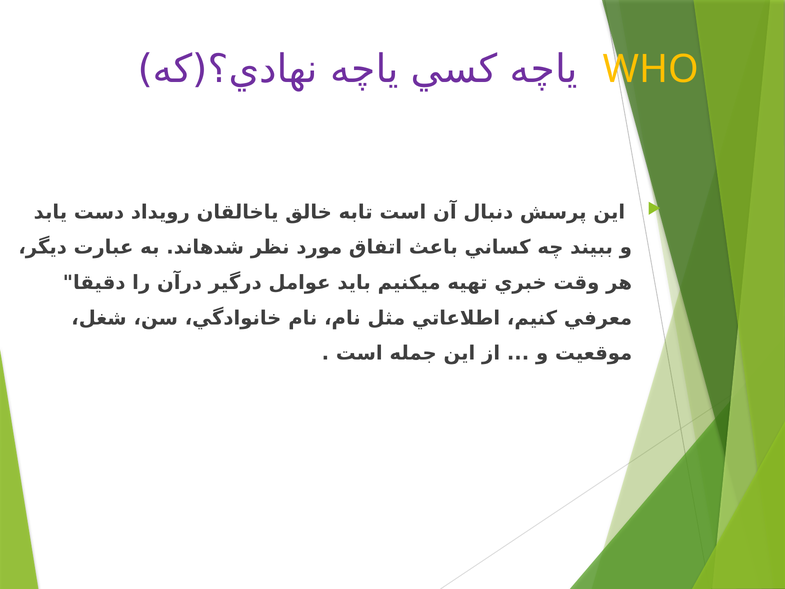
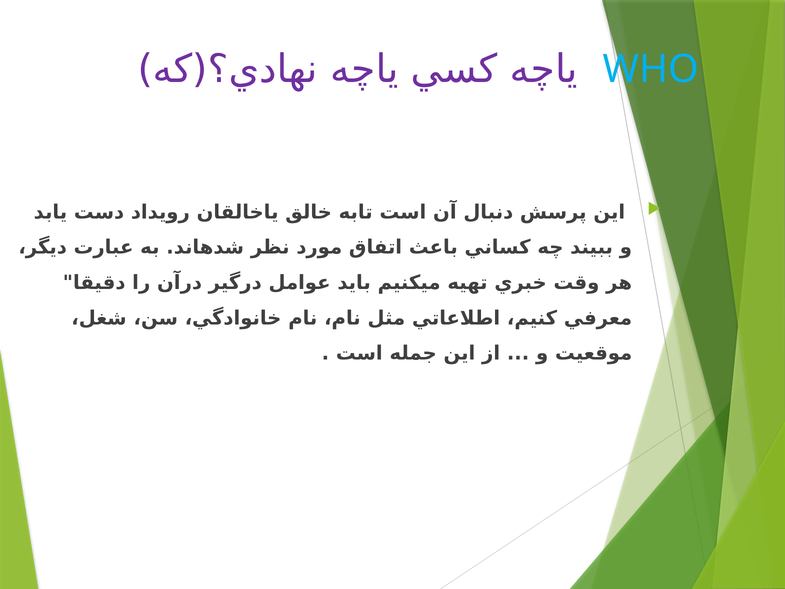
WHO colour: yellow -> light blue (651, 69)
